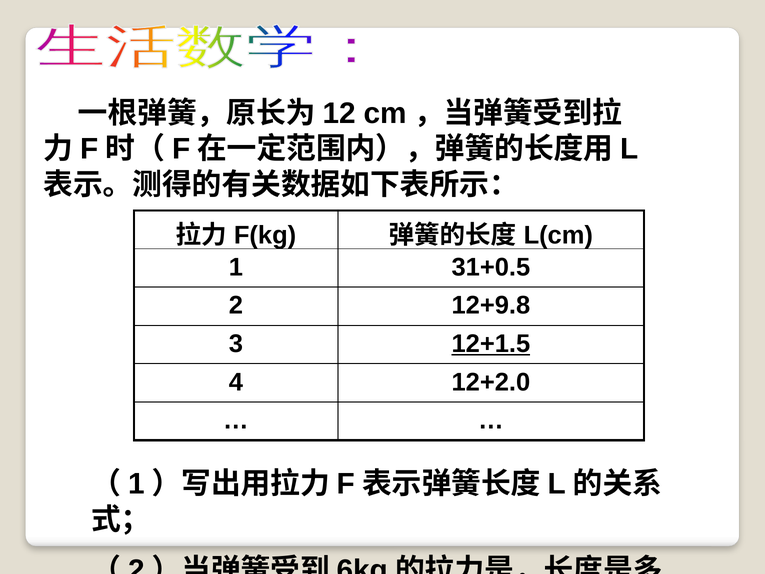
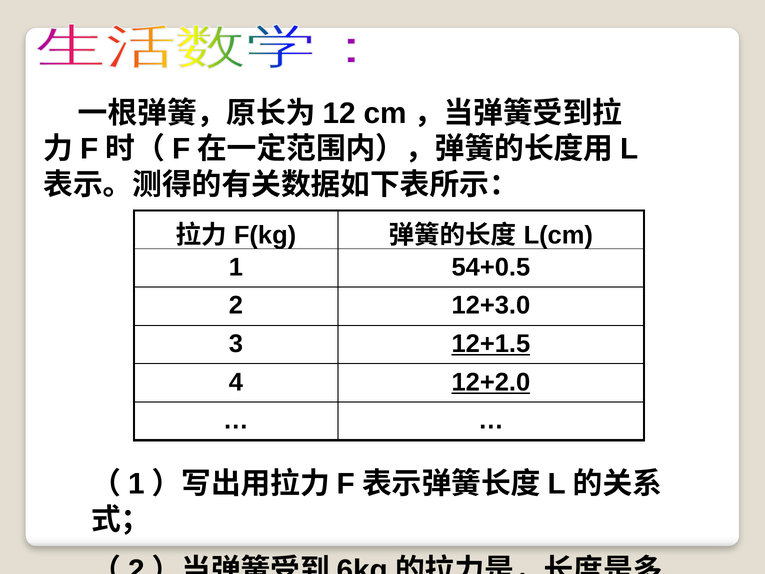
31+0.5: 31+0.5 -> 54+0.5 (491, 267)
12+9.8: 12+9.8 -> 12+3.0 (491, 305)
12+2.0 underline: none -> present (491, 382)
